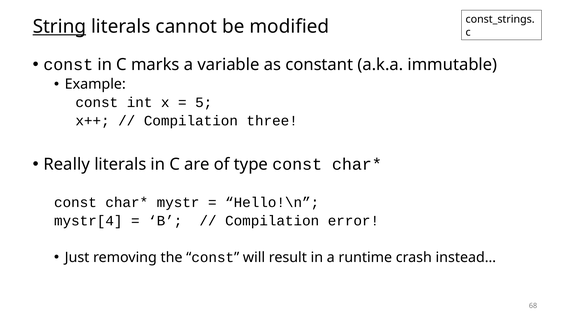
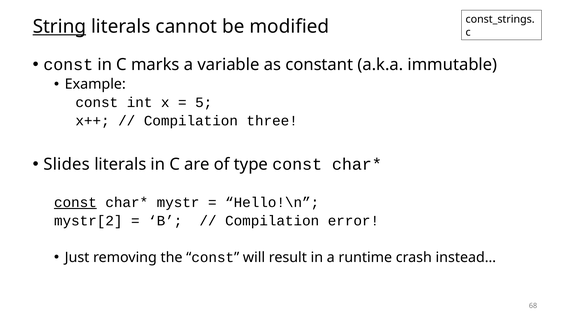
Really: Really -> Slides (67, 164)
const underline: none -> present (75, 202)
mystr[4: mystr[4 -> mystr[2 (88, 220)
